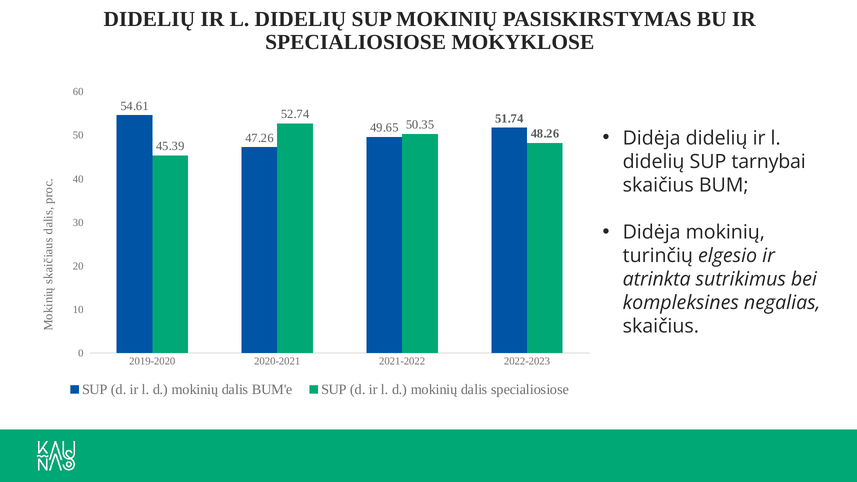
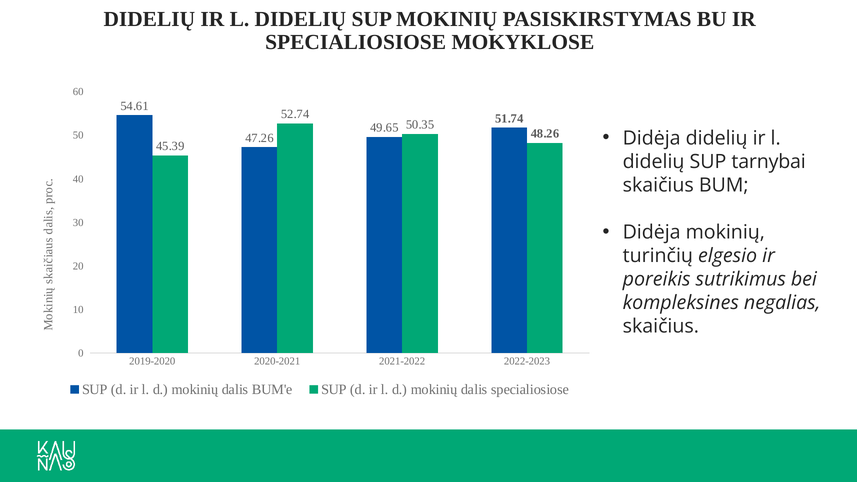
atrinkta: atrinkta -> poreikis (657, 279)
